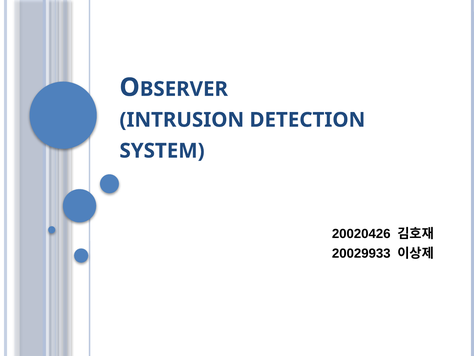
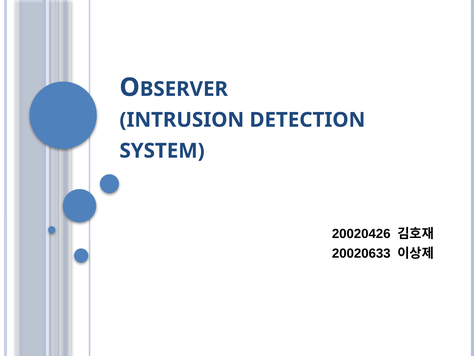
20029933: 20029933 -> 20020633 (361, 253)
